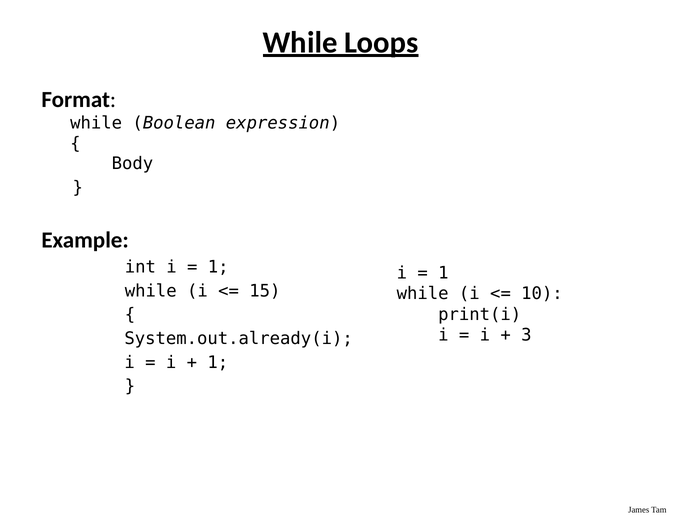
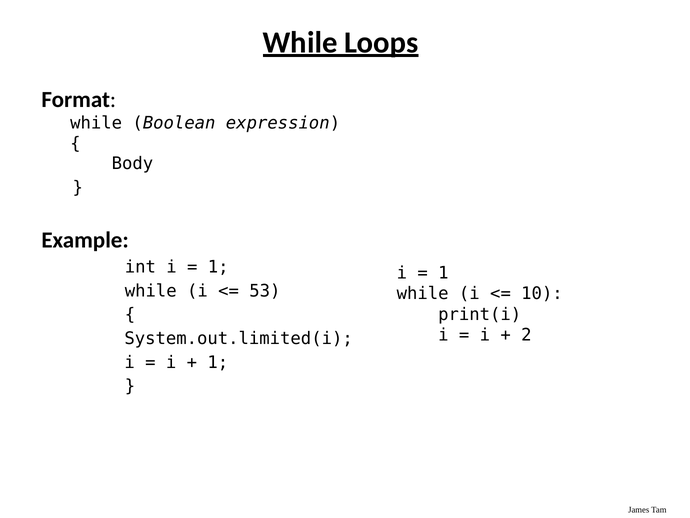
15: 15 -> 53 (265, 291)
3: 3 -> 2 (526, 335)
System.out.already(i: System.out.already(i -> System.out.limited(i (239, 338)
